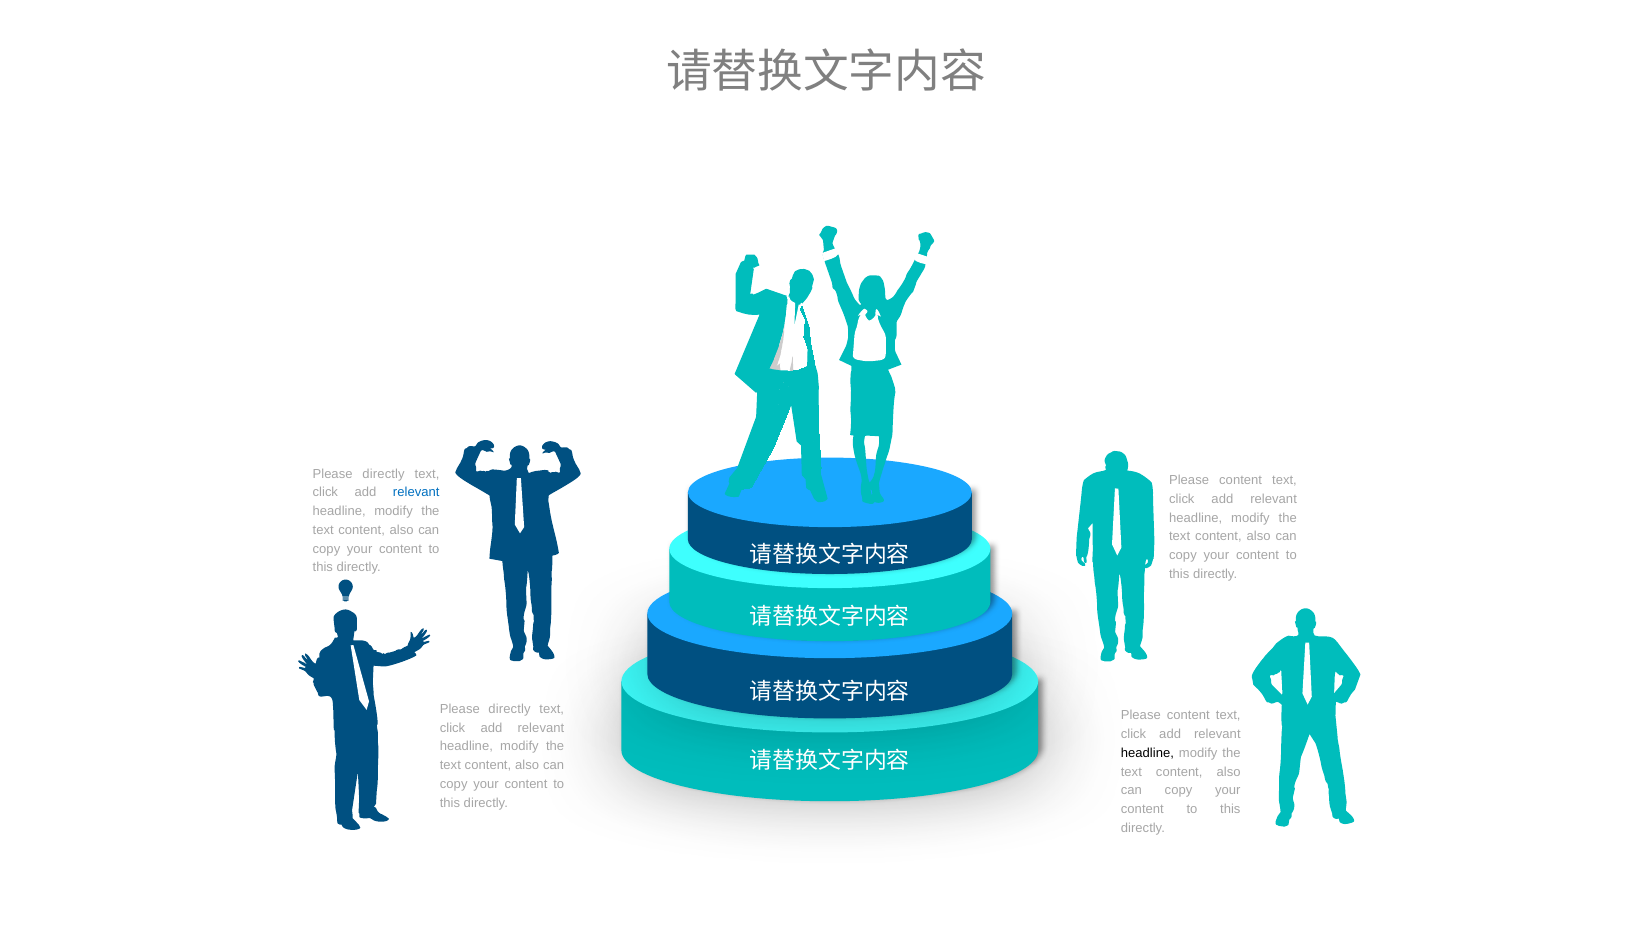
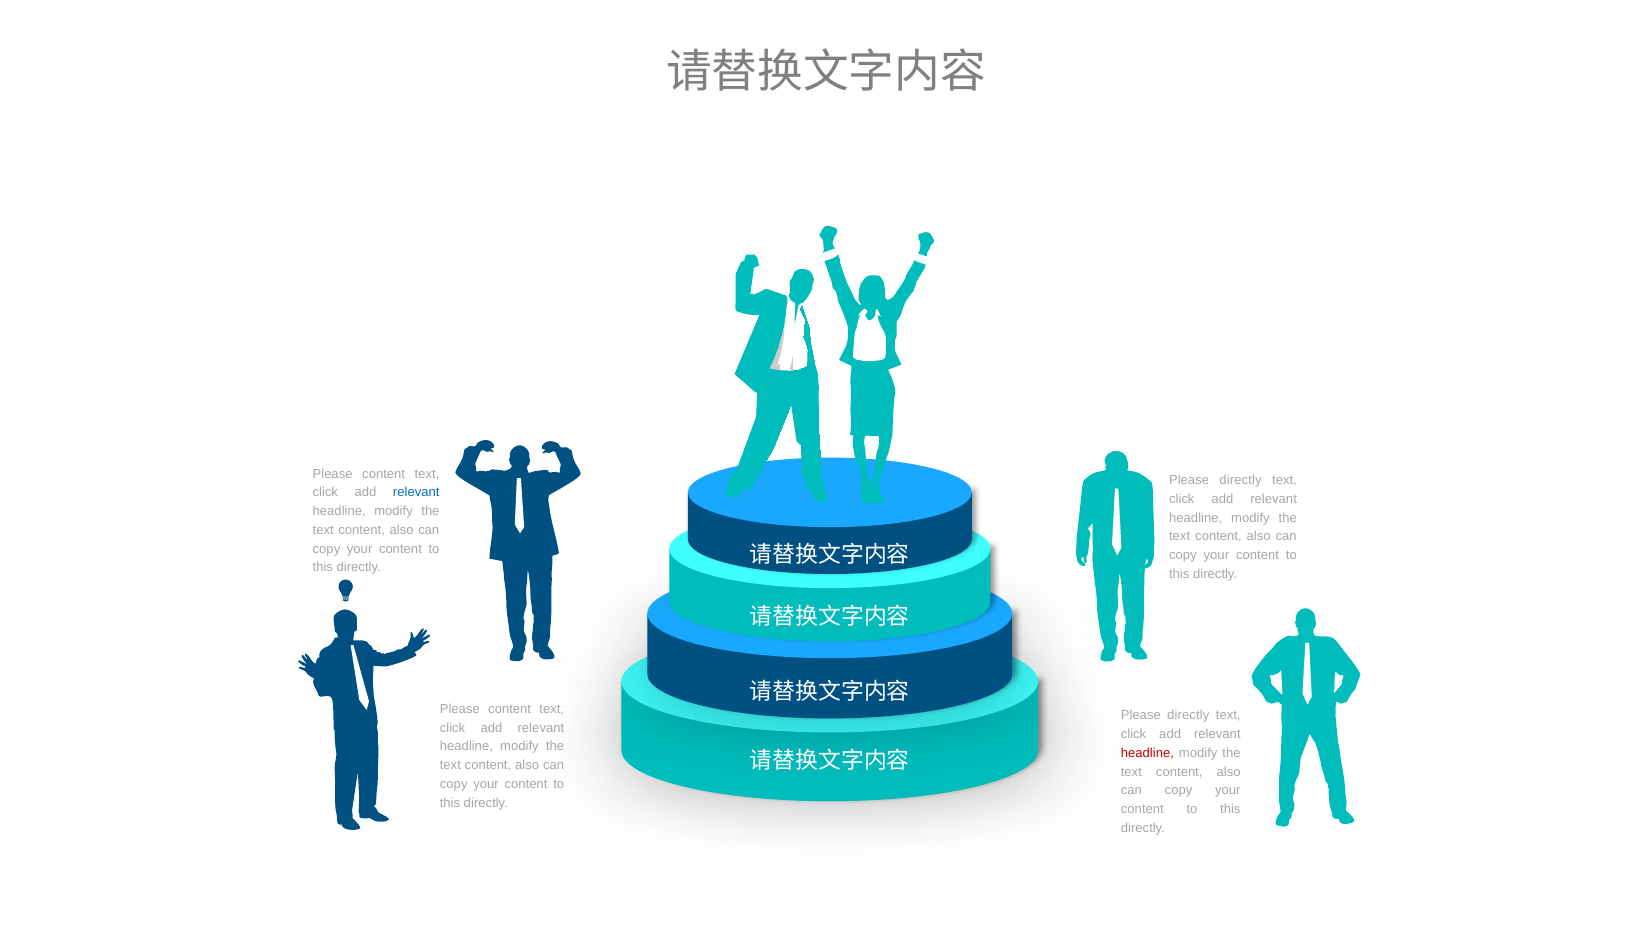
directly: directly -> content (384, 474)
content: content -> directly (1241, 480)
directly: directly -> content (510, 709)
content: content -> directly (1188, 716)
headline colour: black -> red (1147, 753)
